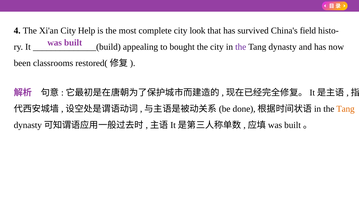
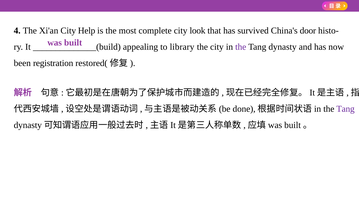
field: field -> door (308, 31)
bought: bought -> library (182, 47)
classrooms: classrooms -> registration (53, 63)
Tang colour: orange -> purple (345, 109)
